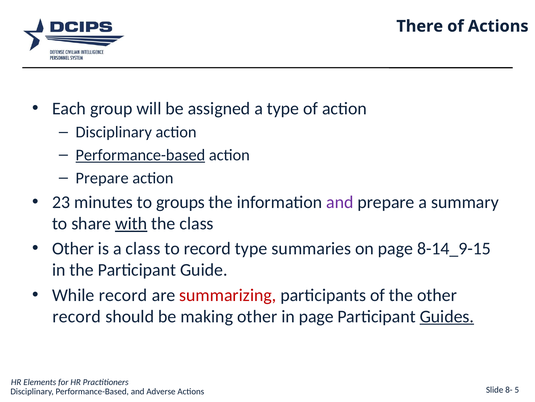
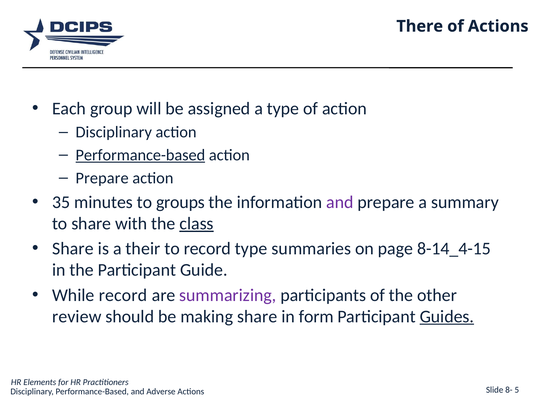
23: 23 -> 35 (61, 202)
with underline: present -> none (131, 223)
class underline: none -> present (197, 223)
Other: Other -> Share (73, 248)
a class: class -> their (143, 248)
8-14_9-15: 8-14_9-15 -> 8-14_4-15 (454, 248)
summarizing colour: red -> purple (228, 295)
record: record -> review (77, 316)
making other: other -> share (257, 316)
in page: page -> form (316, 316)
